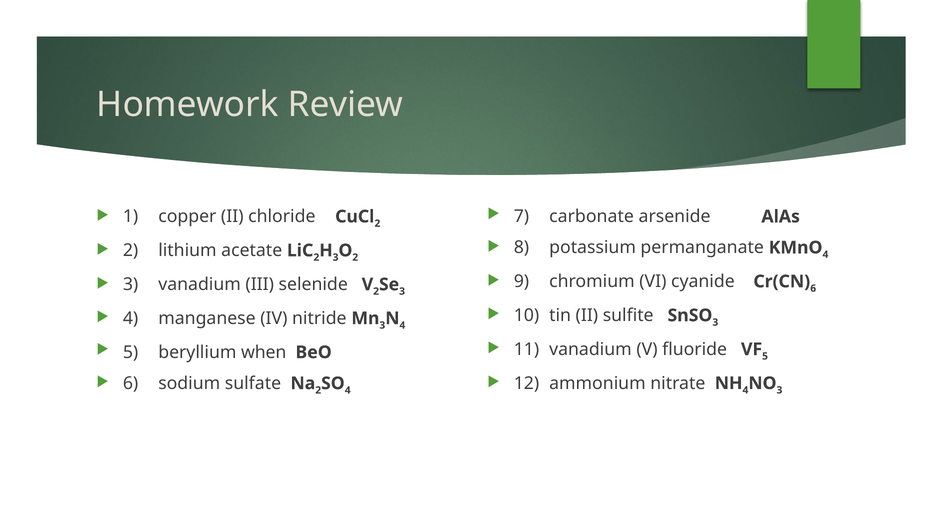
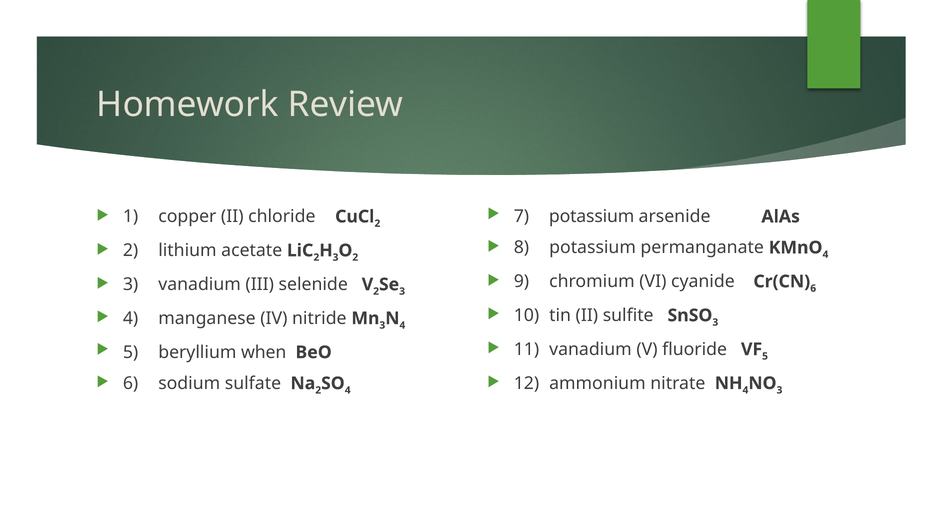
7 carbonate: carbonate -> potassium (592, 217)
